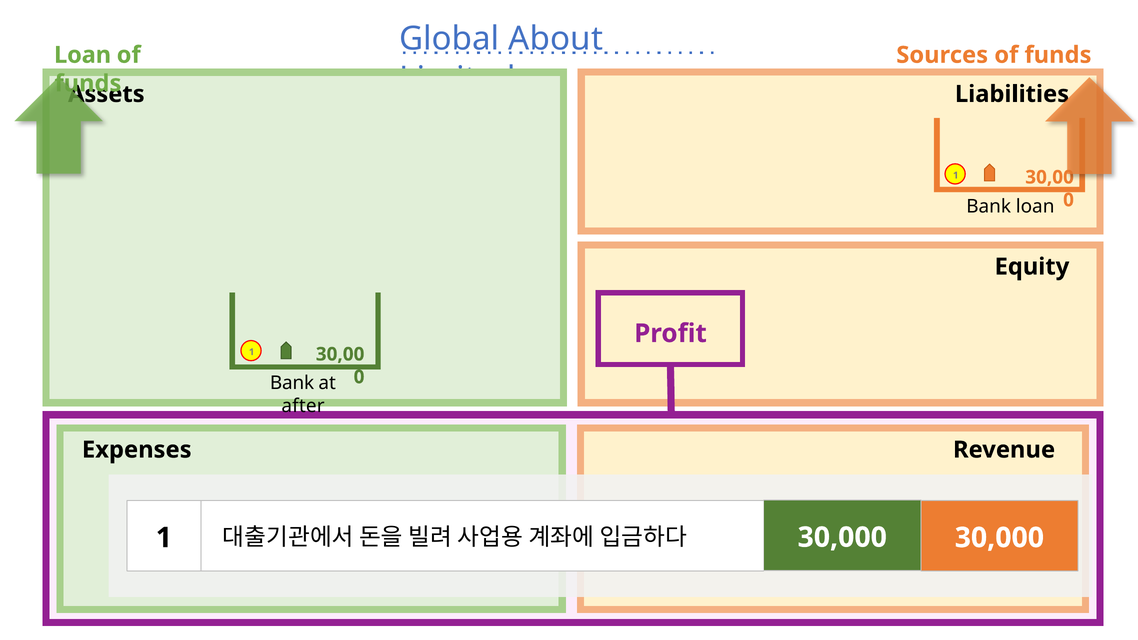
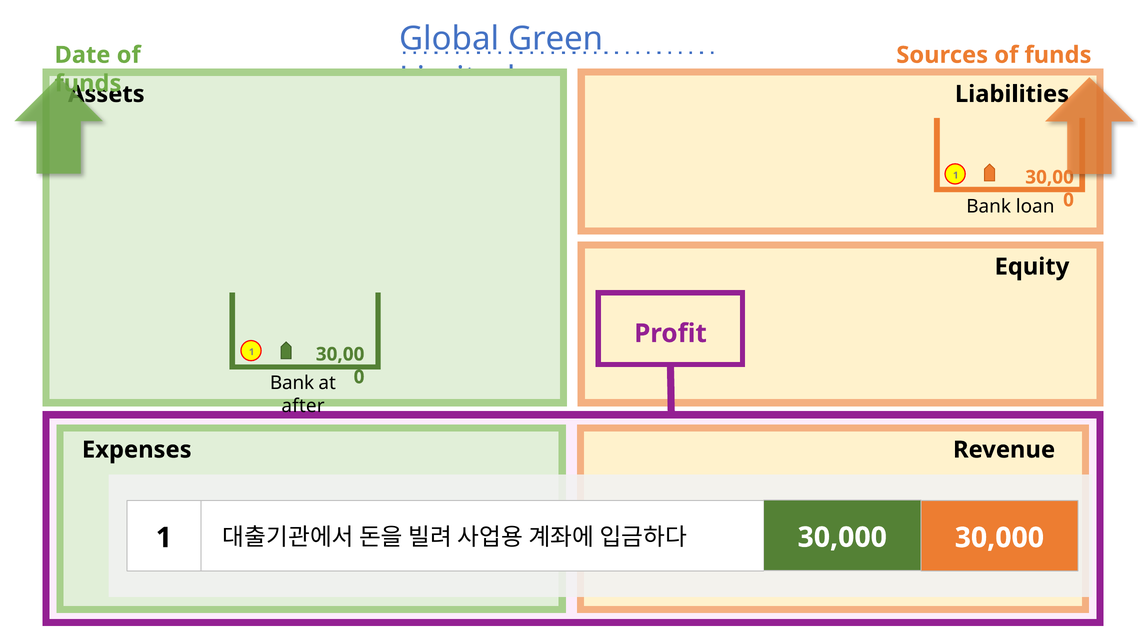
About: About -> Green (556, 39)
Loan: Loan -> Date (82, 55)
